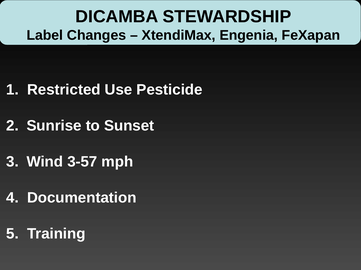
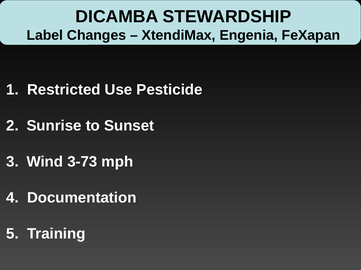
3-57: 3-57 -> 3-73 (82, 162)
